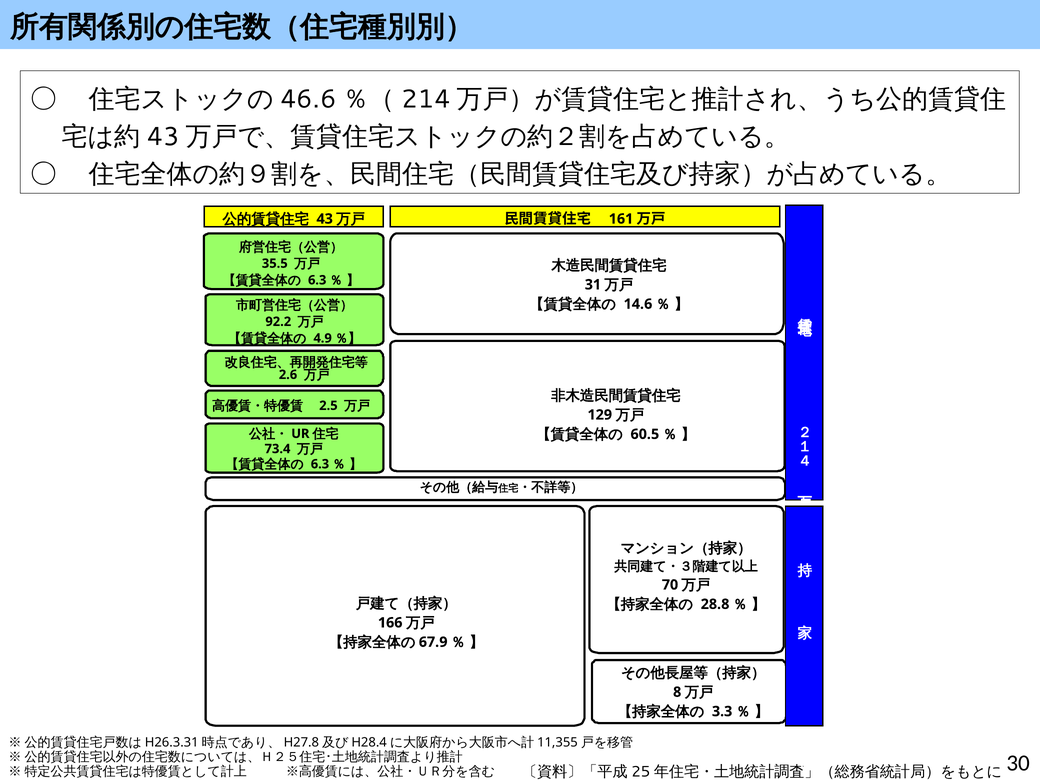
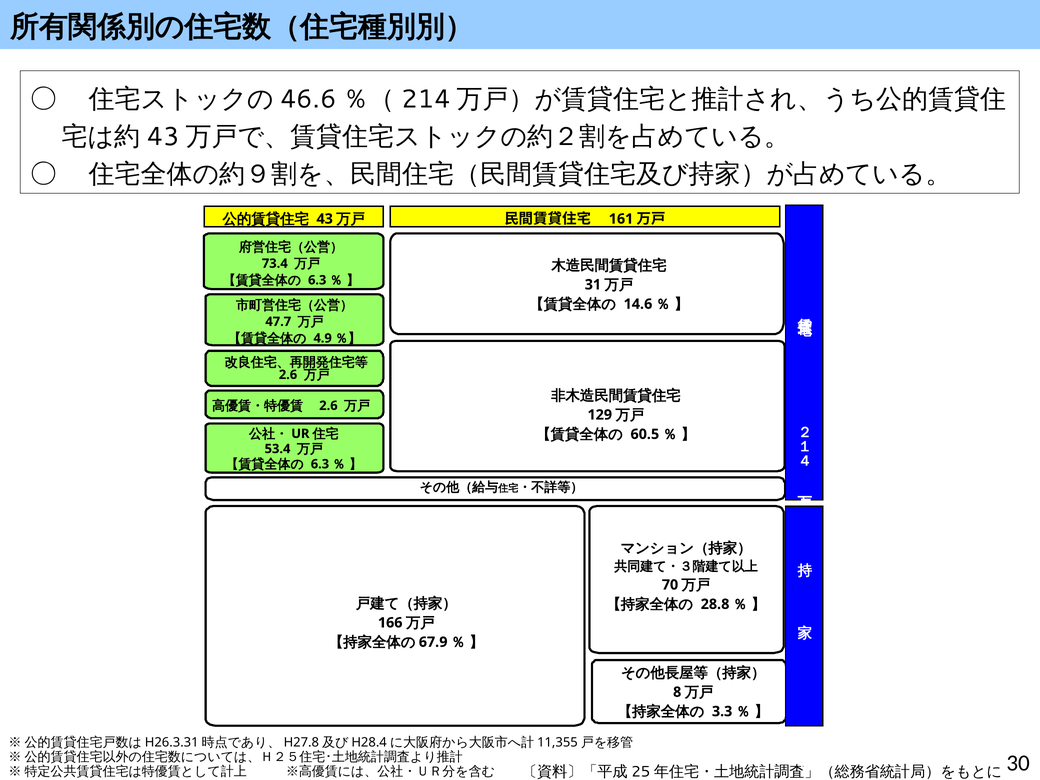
35.5: 35.5 -> 73.4 (275, 263)
92.2: 92.2 -> 47.7 (278, 322)
2.5: 2.5 -> 2.6 (328, 406)
73.4: 73.4 -> 53.4 (278, 449)
